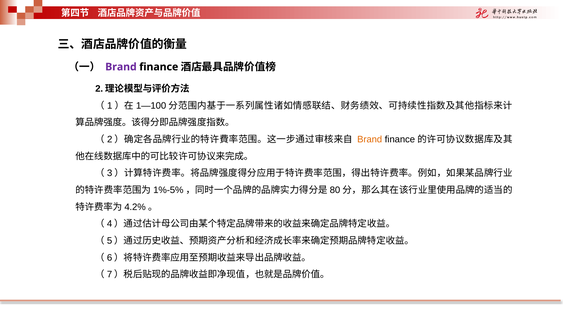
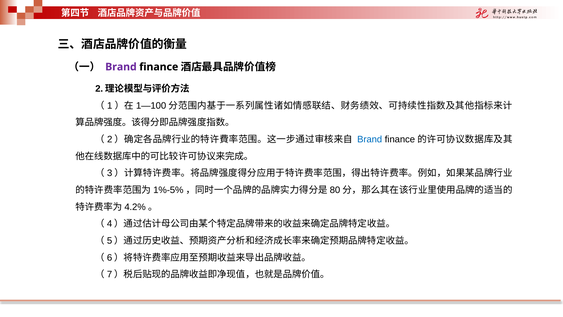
Brand colour: orange -> blue (370, 139)
